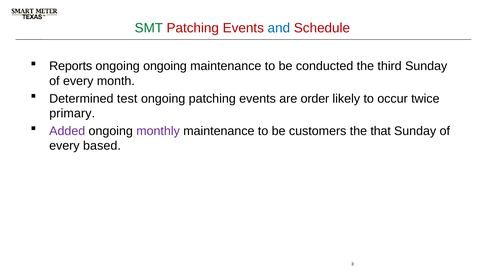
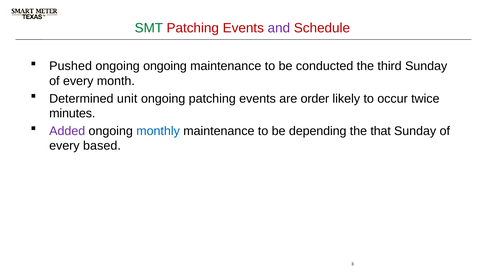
and colour: blue -> purple (279, 28)
Reports: Reports -> Pushed (71, 66)
test: test -> unit (127, 98)
primary: primary -> minutes (72, 113)
monthly colour: purple -> blue (158, 131)
customers: customers -> depending (318, 131)
